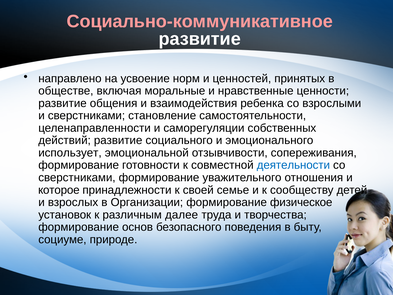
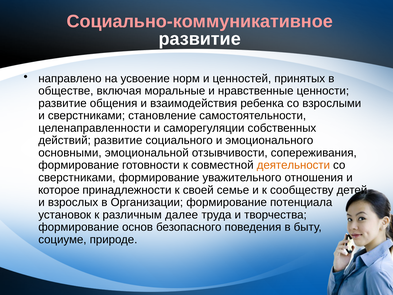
использует: использует -> основными (70, 153)
деятельности colour: blue -> orange (293, 165)
физическое: физическое -> потенциала (301, 202)
